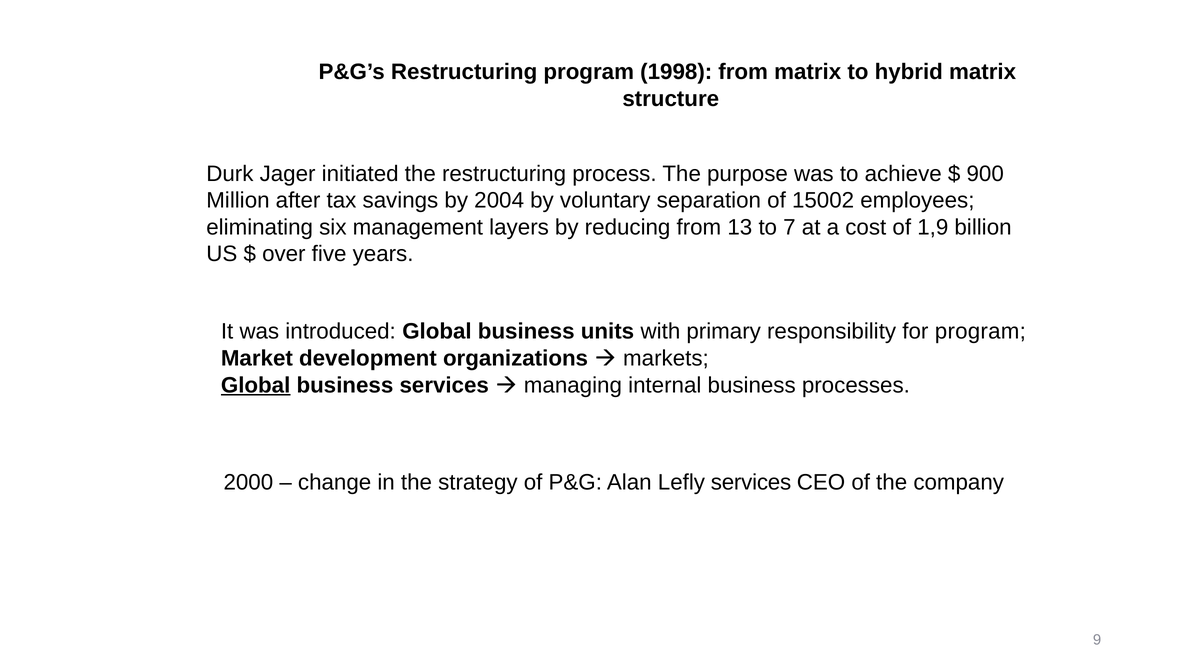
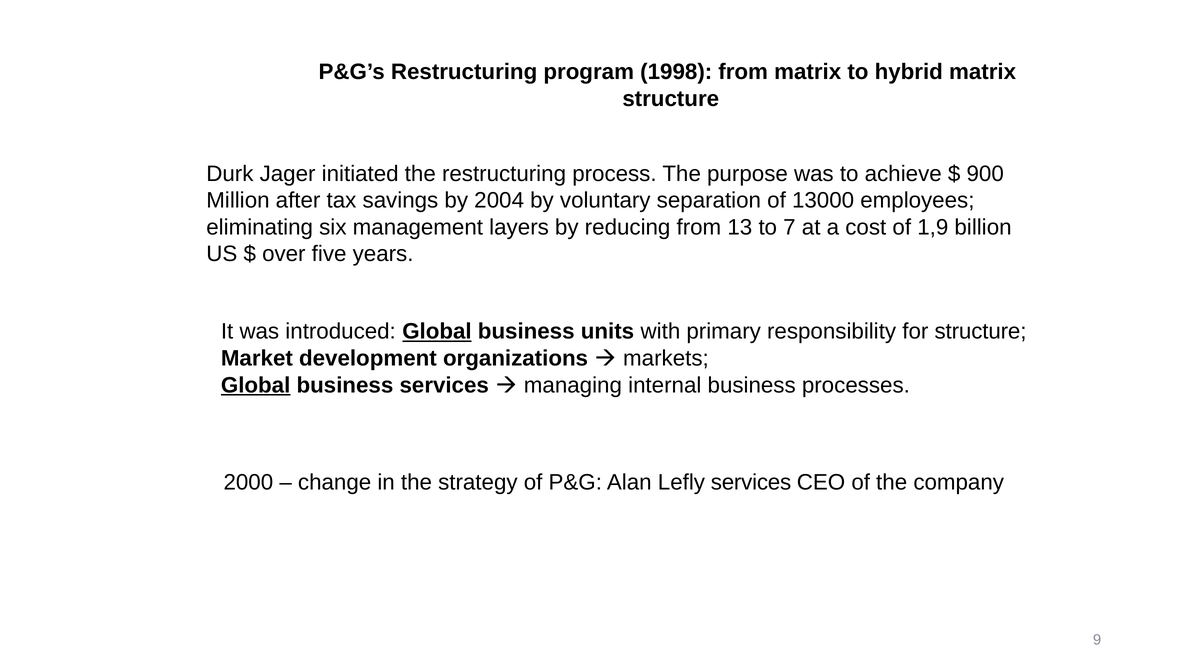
15002: 15002 -> 13000 (823, 201)
Global underline: none -> present (437, 332)
for program: program -> structure (981, 332)
